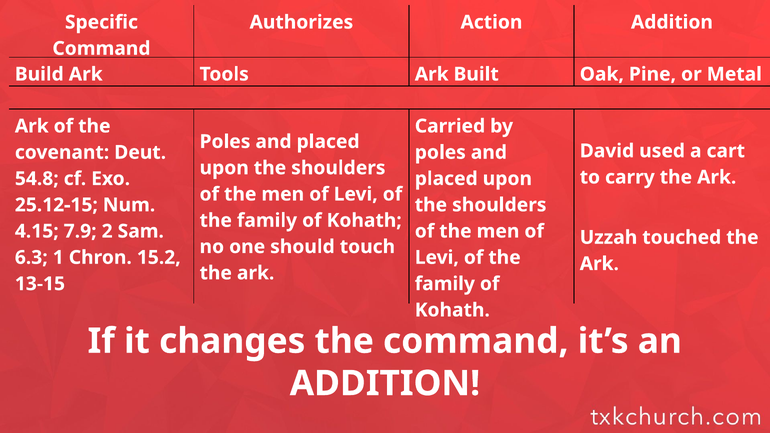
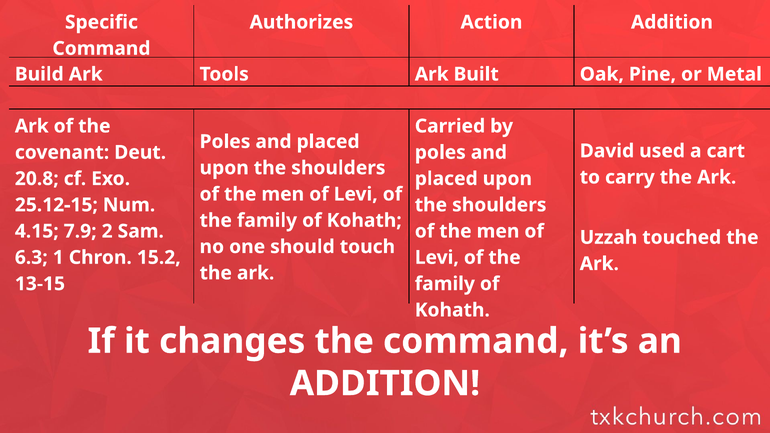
54.8: 54.8 -> 20.8 (37, 179)
